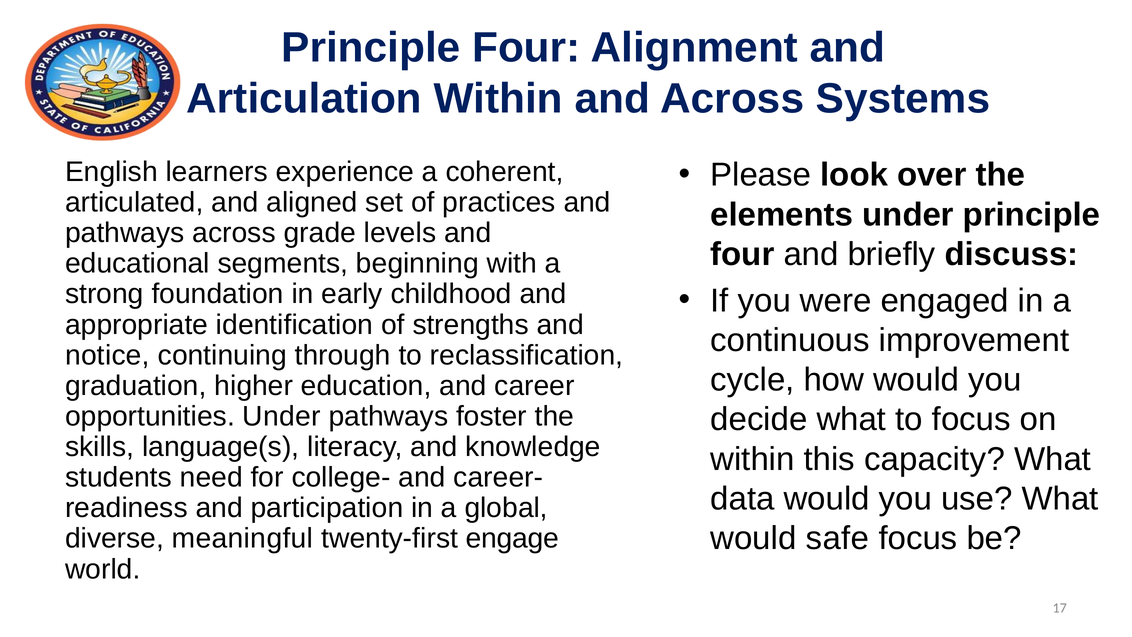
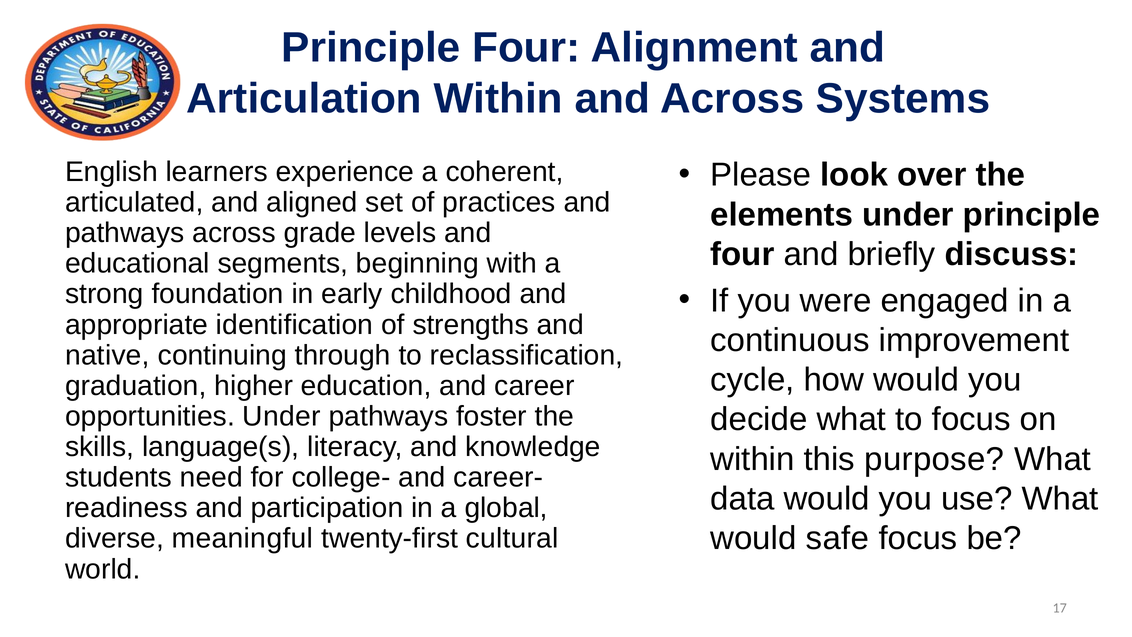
notice: notice -> native (107, 355)
capacity: capacity -> purpose (934, 459)
engage: engage -> cultural (512, 538)
